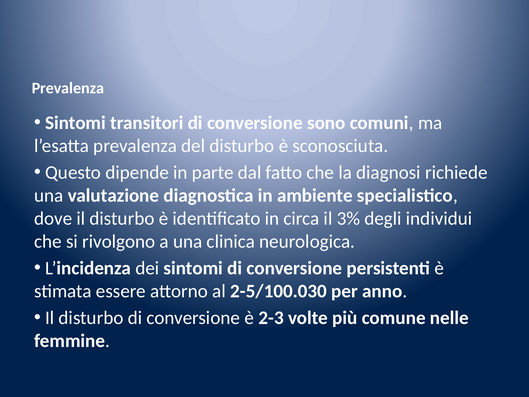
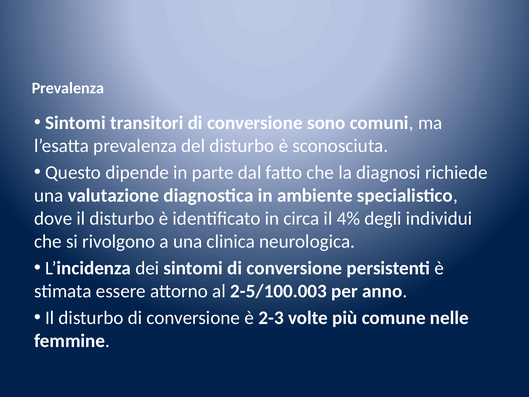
3%: 3% -> 4% (348, 218)
2-5/100.030: 2-5/100.030 -> 2-5/100.003 (279, 291)
